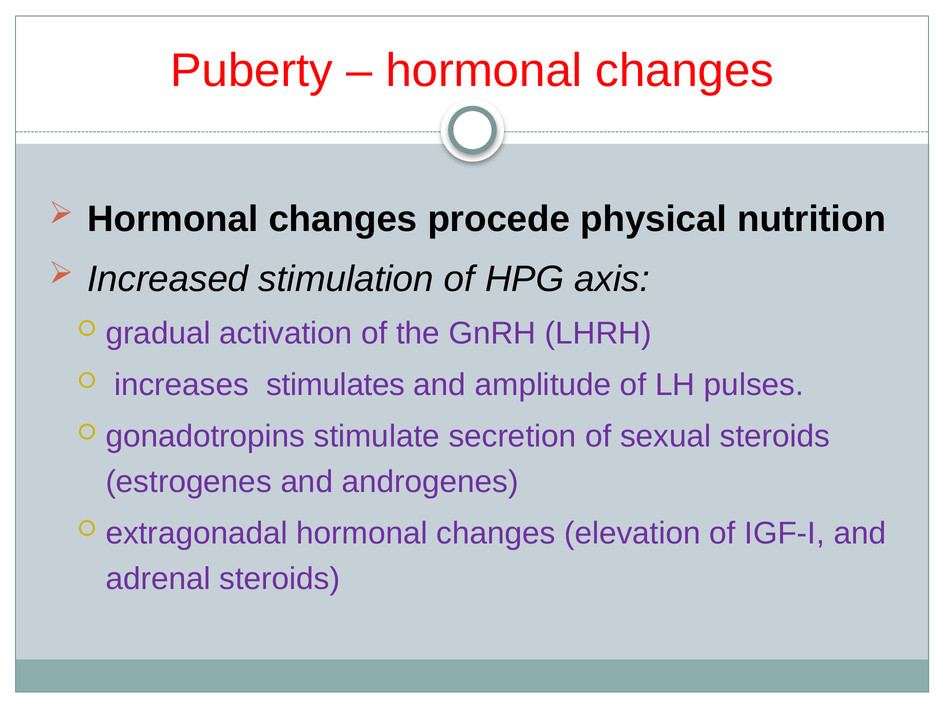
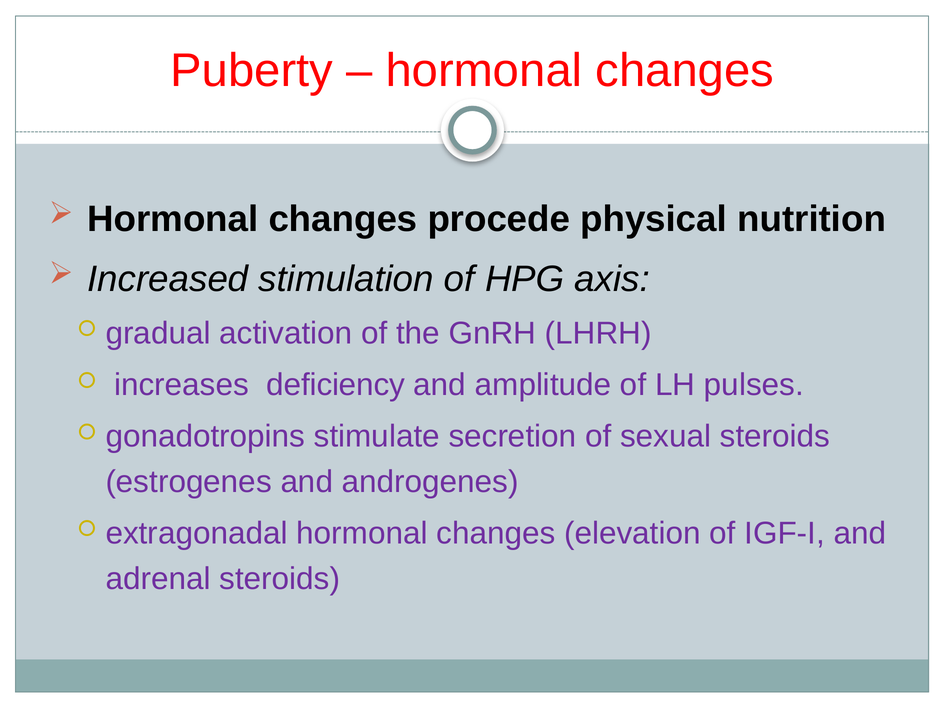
stimulates: stimulates -> deficiency (336, 385)
